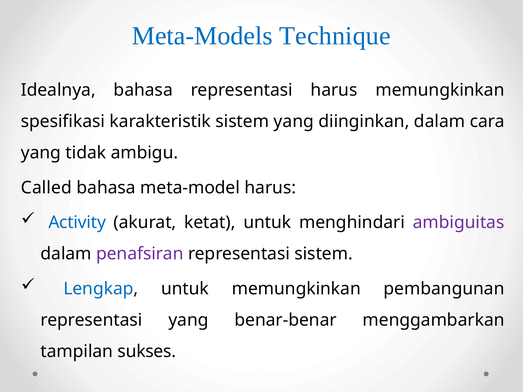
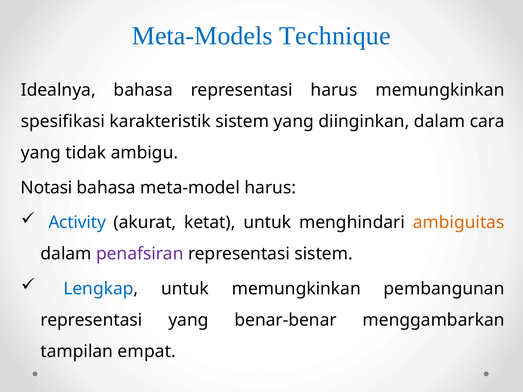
Called: Called -> Notasi (47, 188)
ambiguitas colour: purple -> orange (459, 223)
sukses: sukses -> empat (147, 352)
